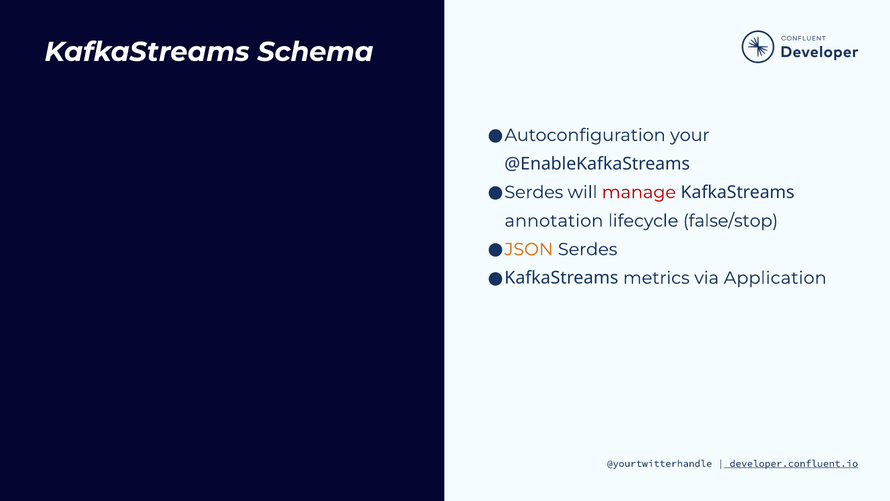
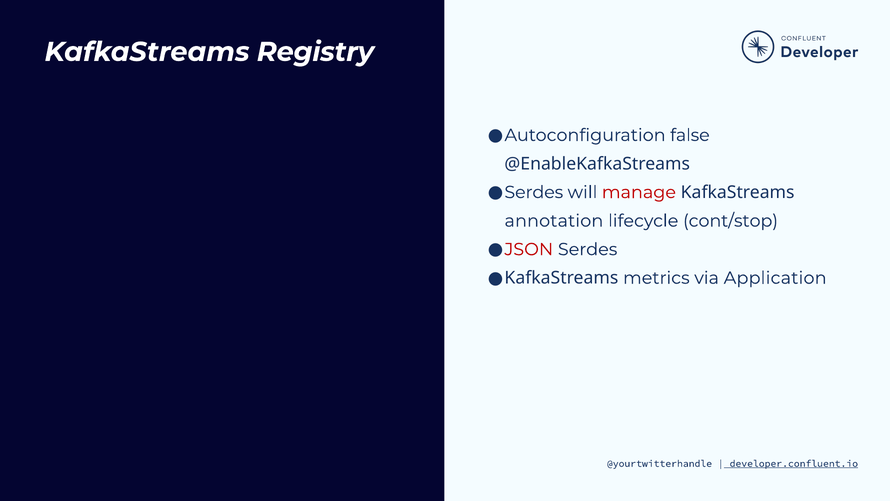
Schema: Schema -> Registry (315, 52)
your: your -> false (690, 135)
false/stop: false/stop -> cont/stop (731, 221)
JSON colour: orange -> red (529, 249)
